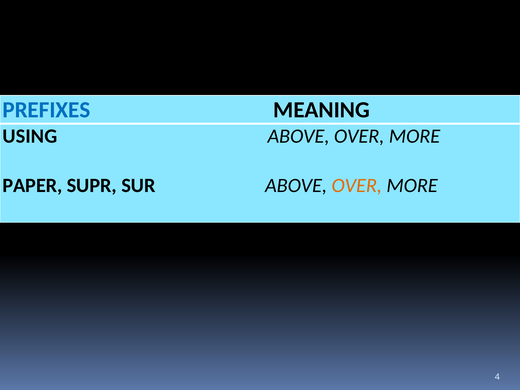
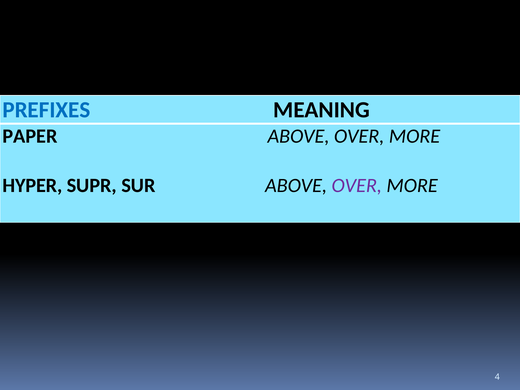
USING: USING -> PAPER (30, 136)
PAPER: PAPER -> HYPER (32, 186)
OVER colour: orange -> purple (357, 186)
